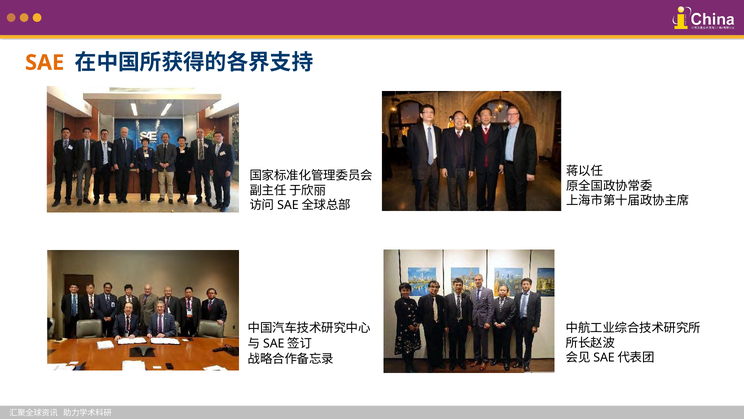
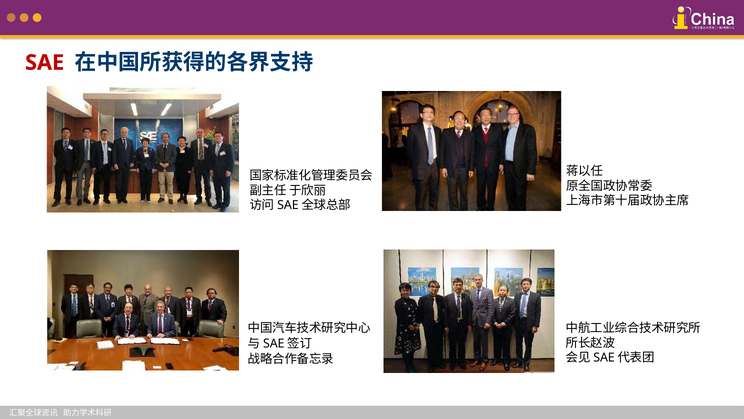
SAE colour: orange -> red (45, 63)
